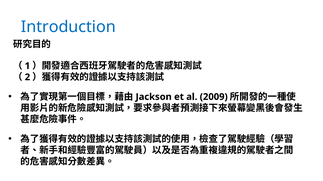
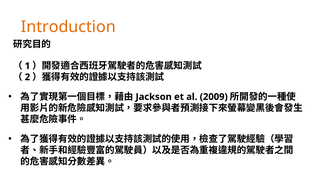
Introduction colour: blue -> orange (68, 27)
